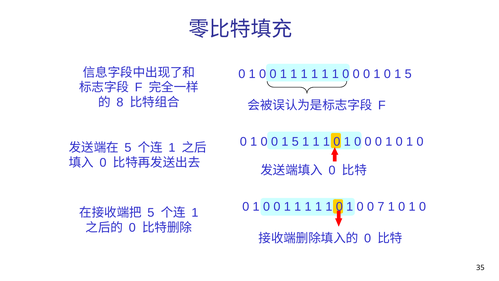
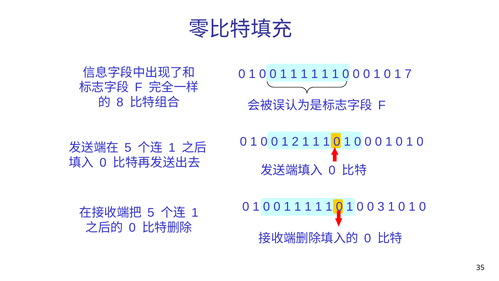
1 0 1 5: 5 -> 7 (408, 74)
0 0 1 5: 5 -> 2 (295, 141)
7: 7 -> 3 (381, 207)
